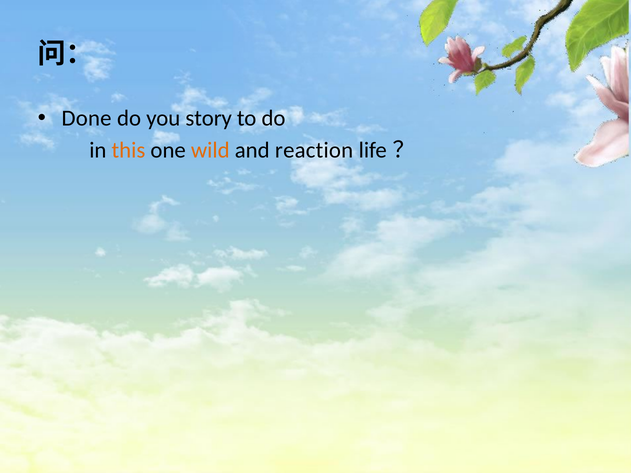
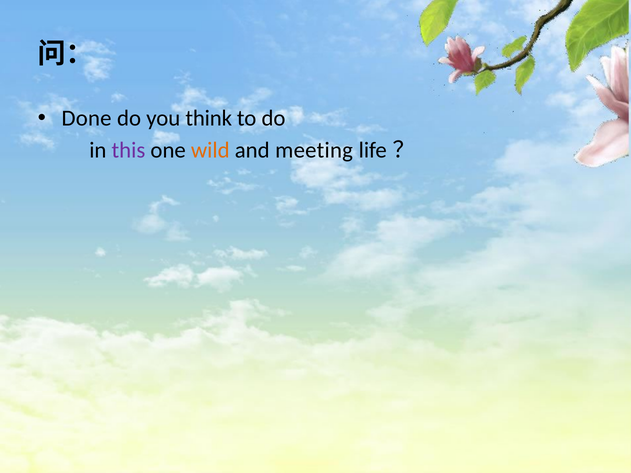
story: story -> think (209, 118)
this colour: orange -> purple (128, 150)
reaction: reaction -> meeting (314, 150)
